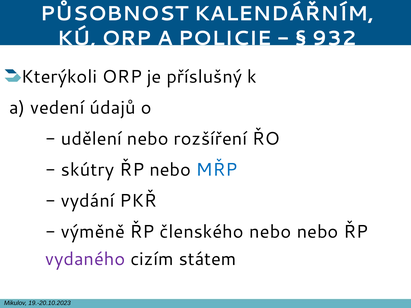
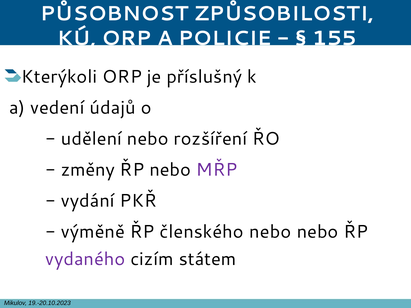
KALENDÁŘNÍM: KALENDÁŘNÍM -> ZPŮSOBILOSTI (284, 14)
932: 932 -> 155 (334, 38)
skútry: skútry -> změny (88, 170)
MŘP colour: blue -> purple (217, 170)
